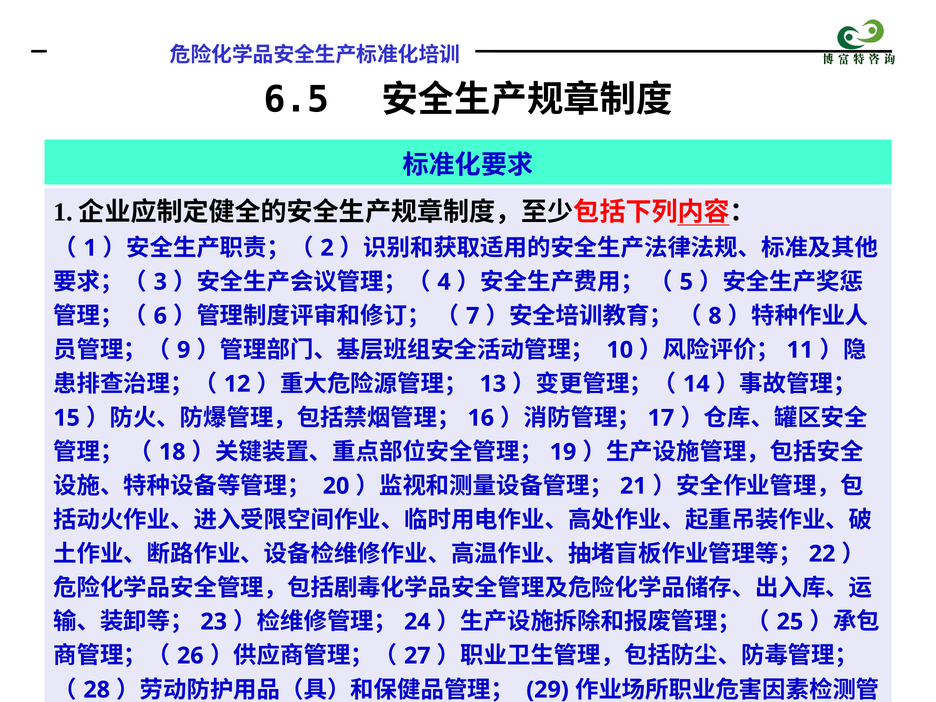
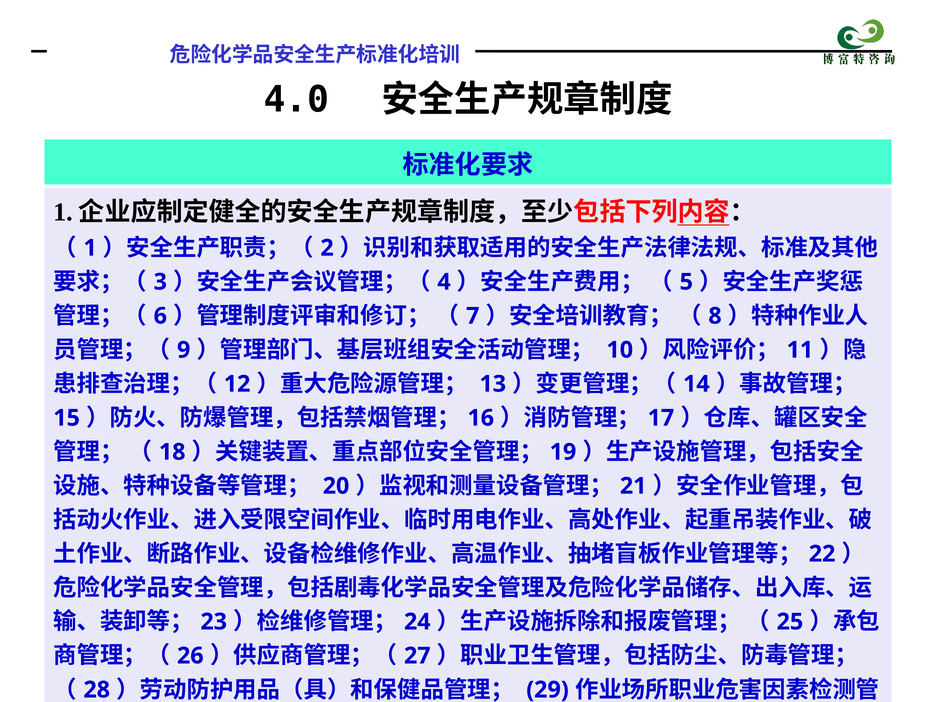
6.5: 6.5 -> 4.0 (296, 100)
